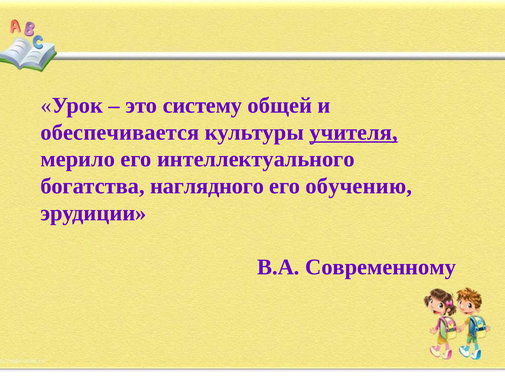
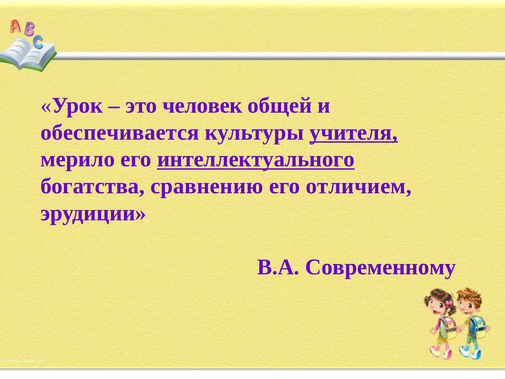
систему: систему -> человек (202, 105)
интеллектуального underline: none -> present (256, 159)
наглядного: наглядного -> сравнению (207, 186)
обучению: обучению -> отличием (359, 186)
